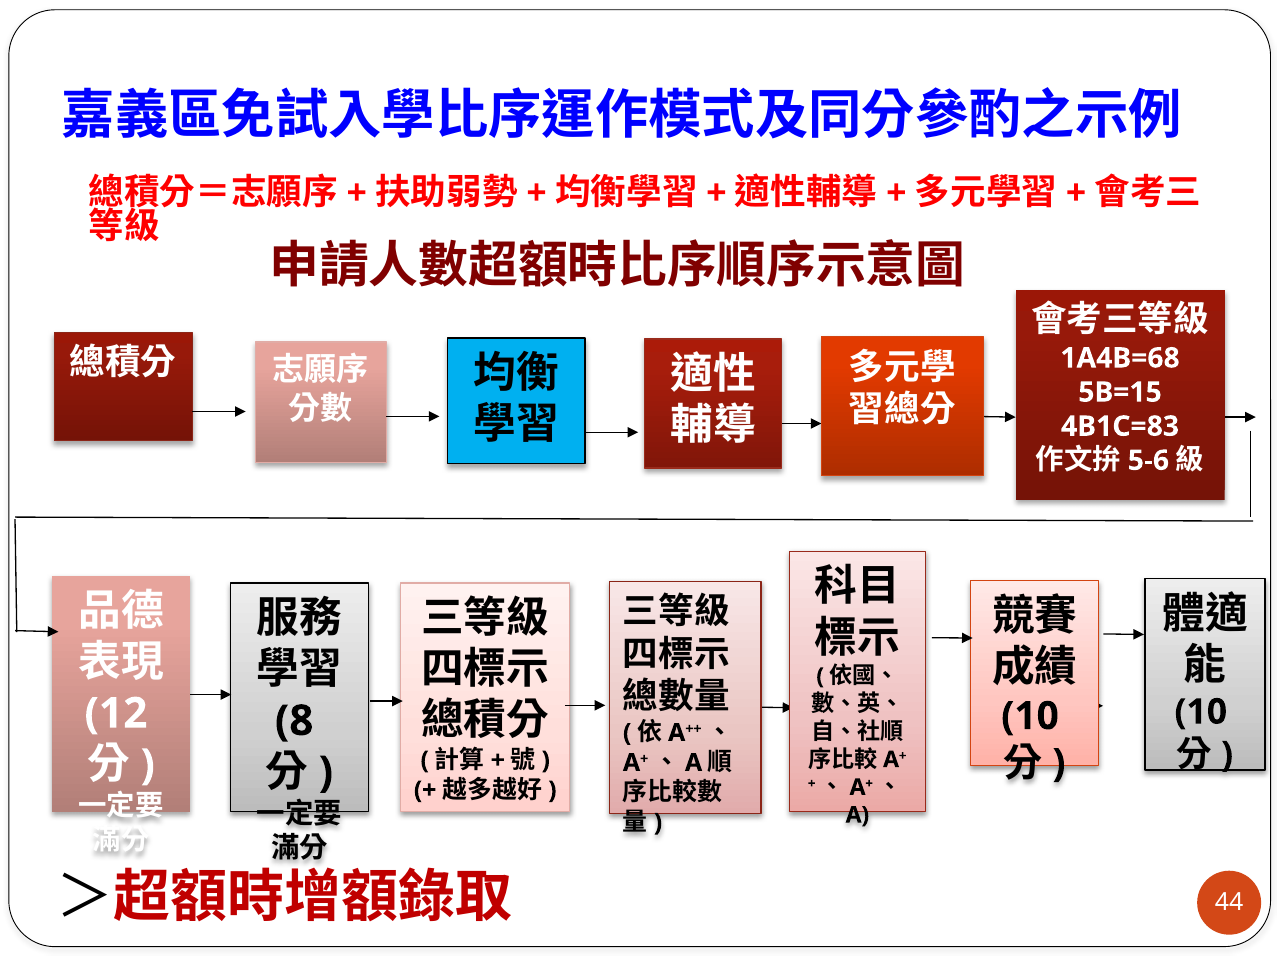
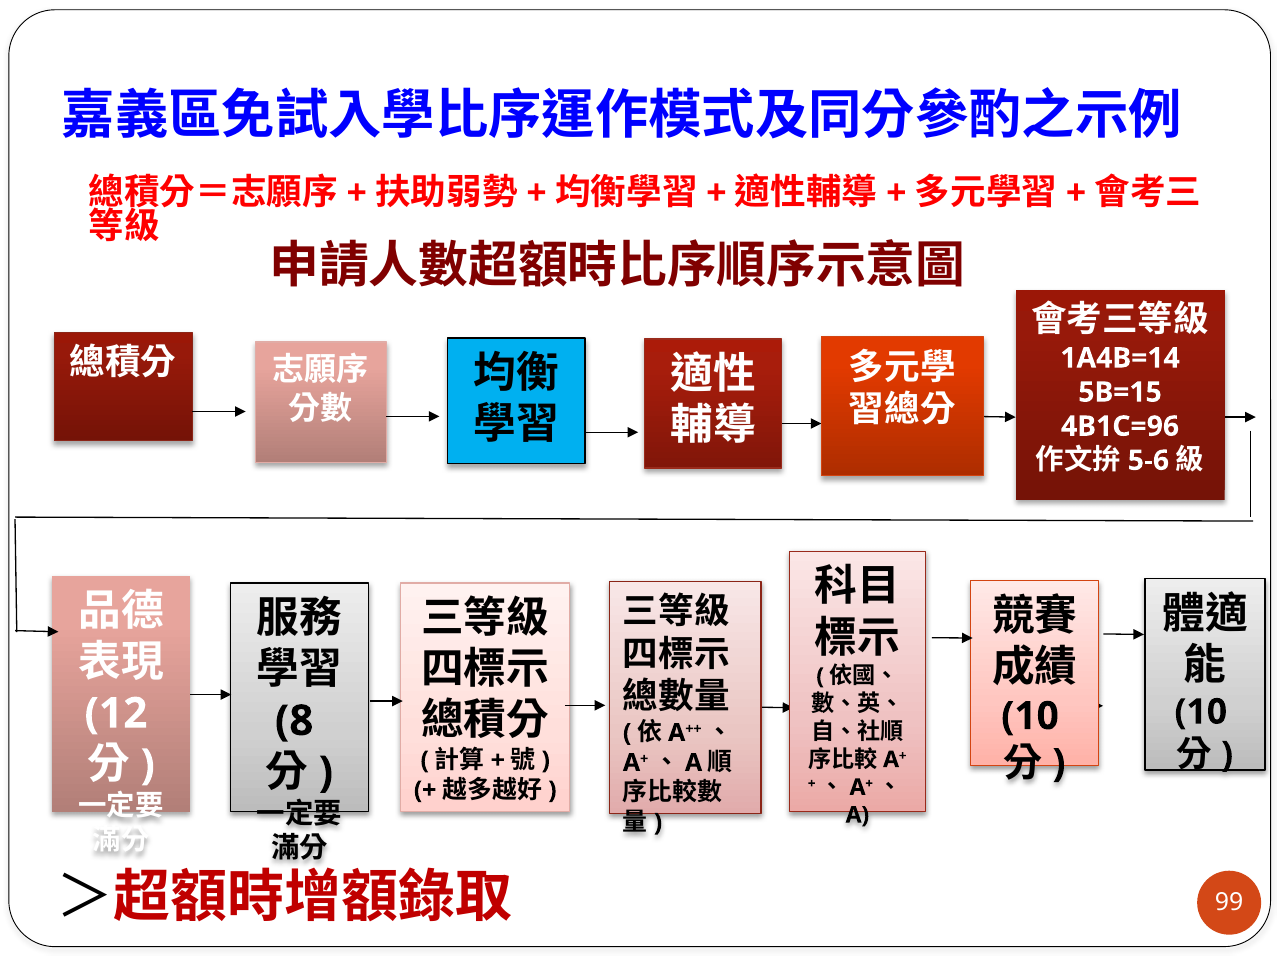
1A4B=68: 1A4B=68 -> 1A4B=14 (1120, 358)
4B1C=83: 4B1C=83 -> 4B1C=96 (1120, 426)
44: 44 -> 99 (1229, 902)
